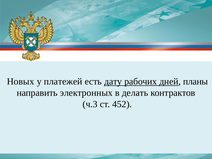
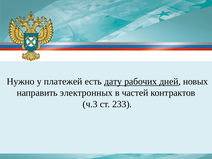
Новых: Новых -> Нужно (21, 81)
планы: планы -> новых (196, 81)
делать: делать -> частей (135, 93)
452: 452 -> 233 (122, 104)
